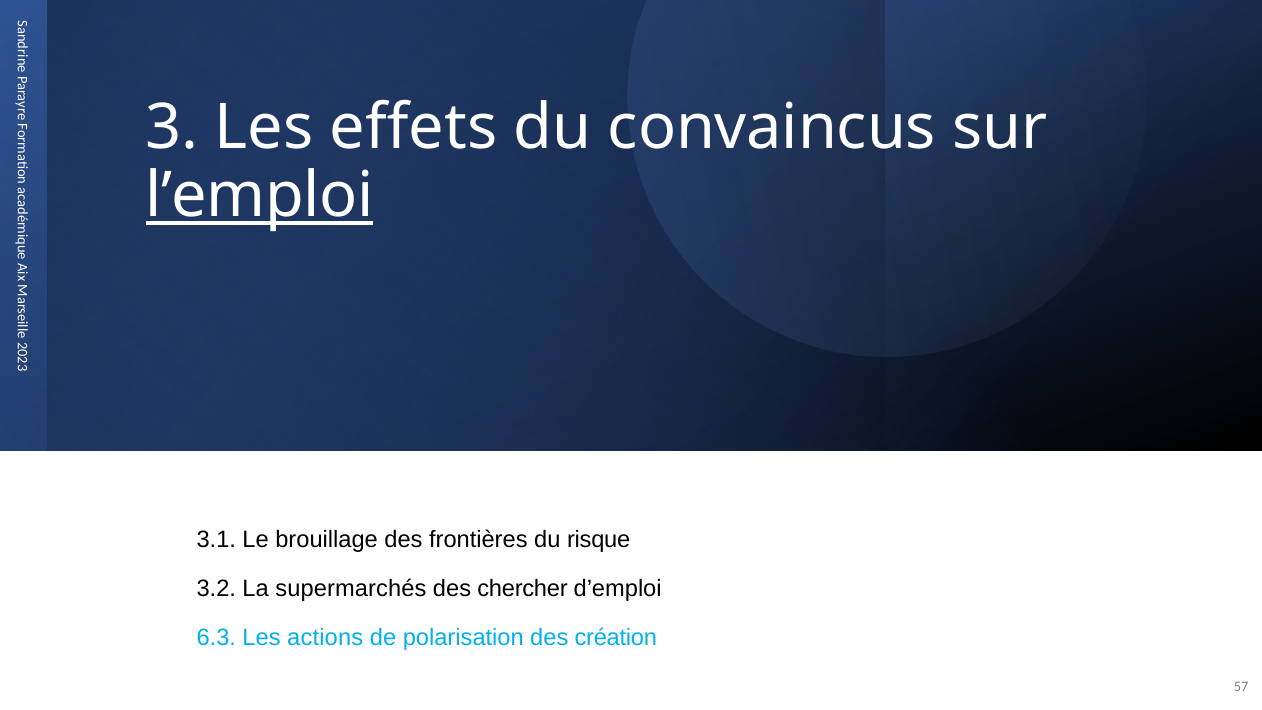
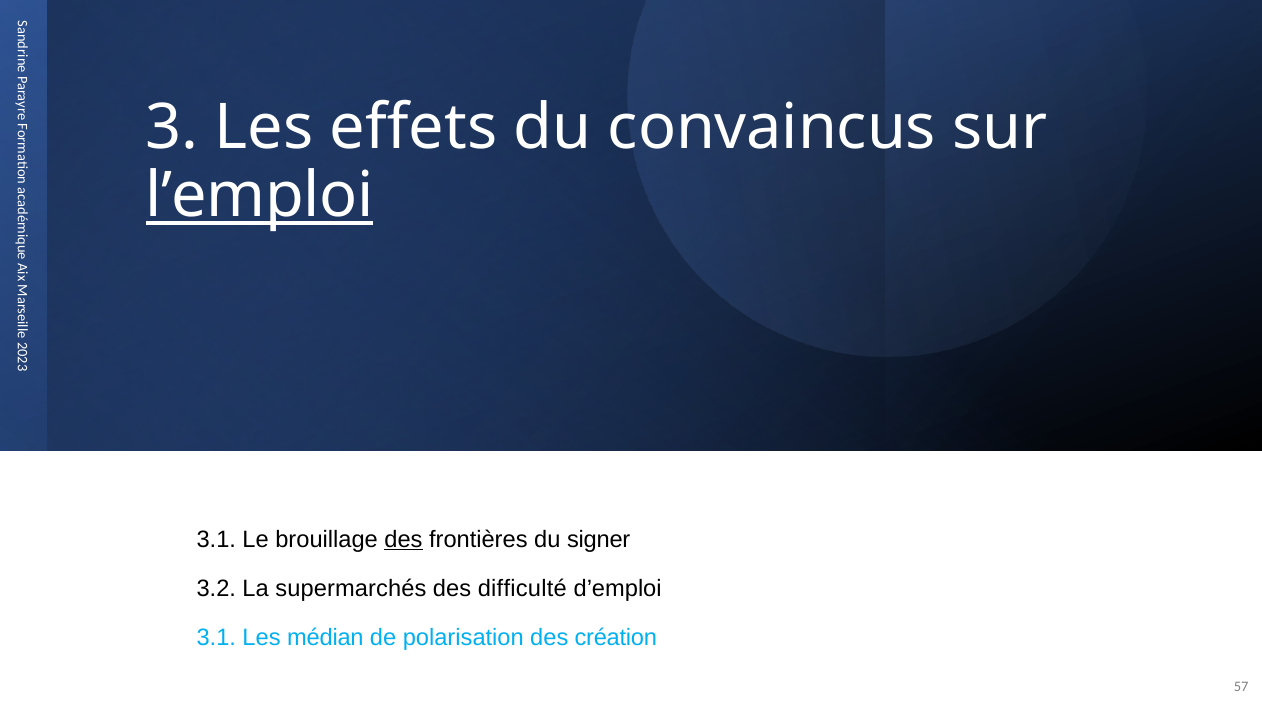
des underline: none -> present (404, 539)
risque: risque -> signer (599, 539)
chercher: chercher -> difficulté (522, 588)
6.3: 6.3 -> 3.1 (216, 638)
actions: actions -> médian (325, 638)
